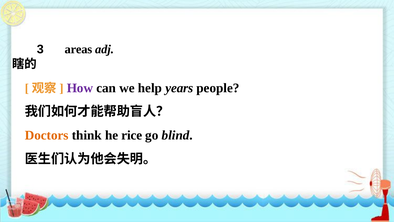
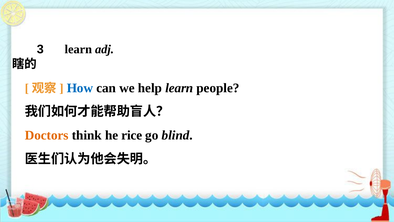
3 areas: areas -> learn (78, 49)
How colour: purple -> blue (80, 88)
help years: years -> learn (179, 88)
